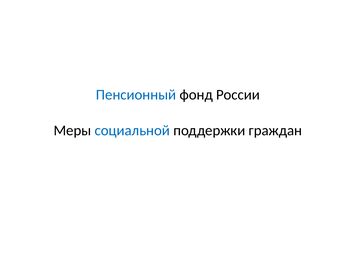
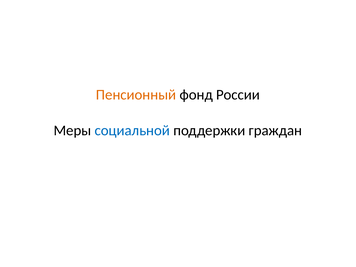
Пенсионный colour: blue -> orange (136, 95)
